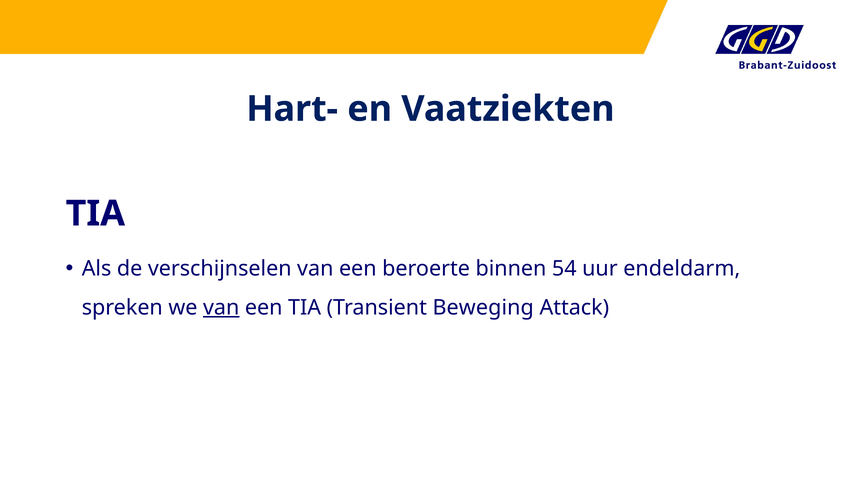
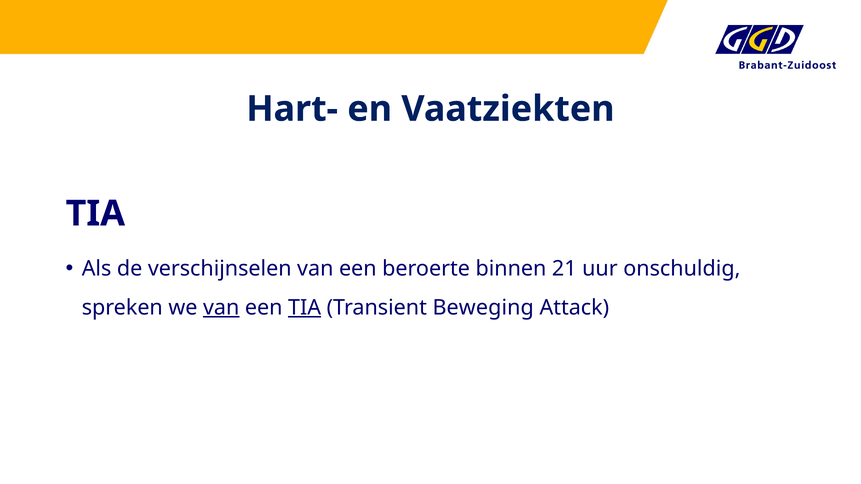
54: 54 -> 21 (564, 269)
endeldarm: endeldarm -> onschuldig (682, 269)
TIA underline: none -> present (305, 308)
